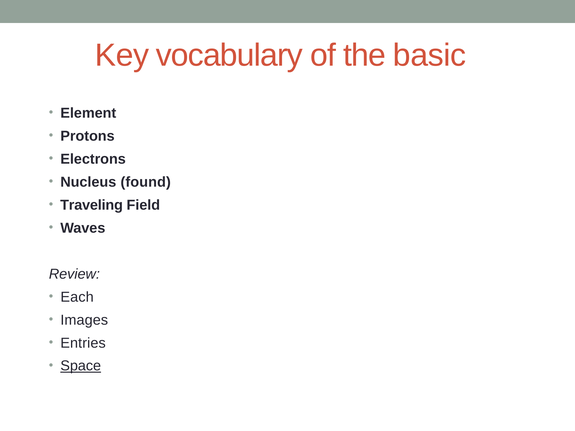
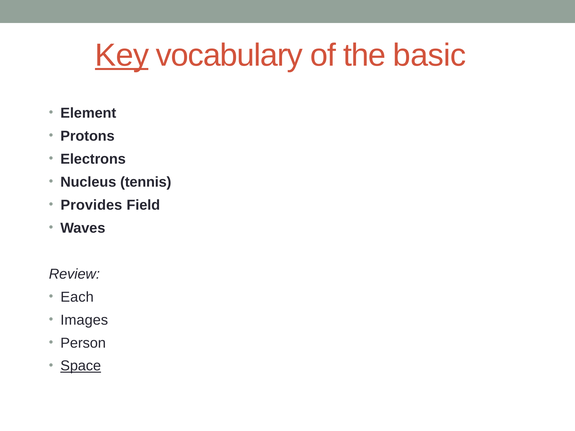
Key underline: none -> present (122, 55)
found: found -> tennis (146, 182)
Traveling: Traveling -> Provides (91, 205)
Entries: Entries -> Person (83, 343)
